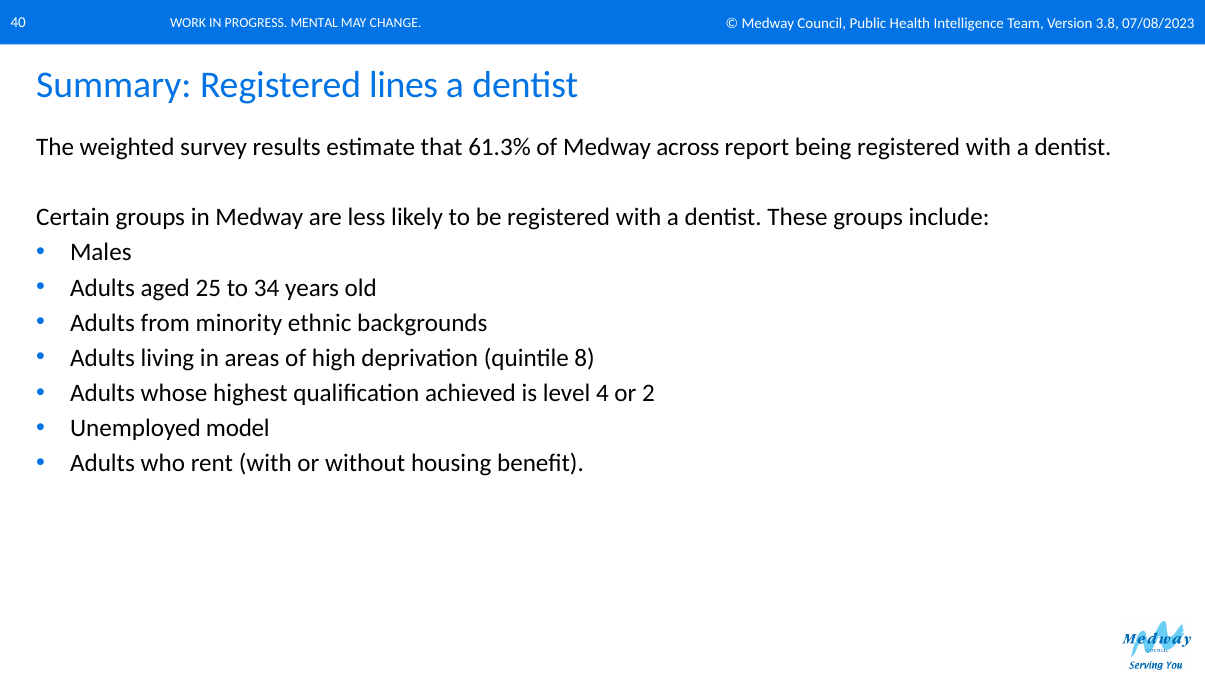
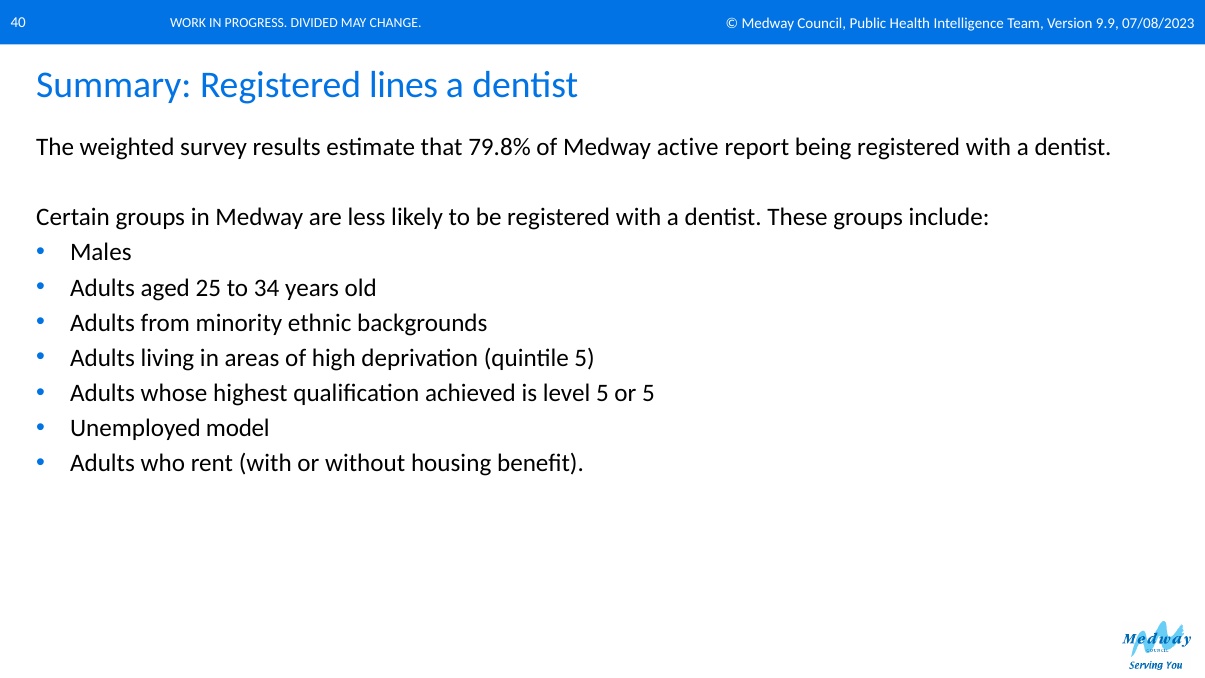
3.8: 3.8 -> 9.9 (1107, 23)
MENTAL: MENTAL -> DIVIDED (314, 23)
61.3%: 61.3% -> 79.8% (499, 147)
across: across -> active (688, 147)
quintile 8: 8 -> 5 (585, 358)
level 4: 4 -> 5 (602, 393)
or 2: 2 -> 5 (649, 393)
